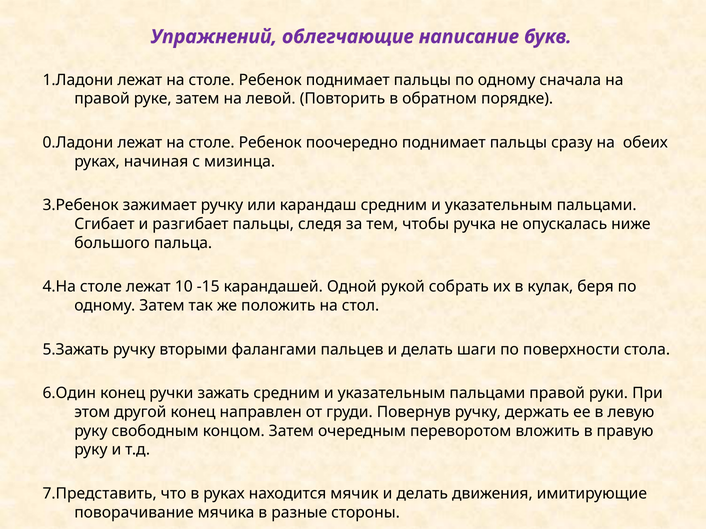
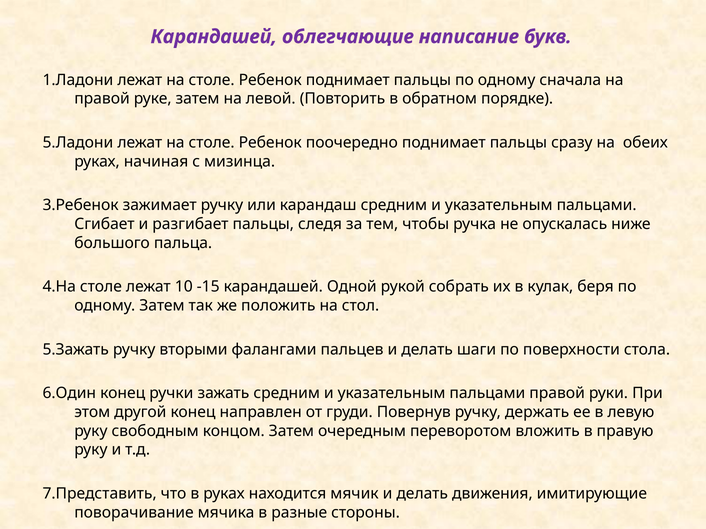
Упражнений: Упражнений -> Карандашей (214, 37)
0.Ладони: 0.Ладони -> 5.Ладони (78, 143)
